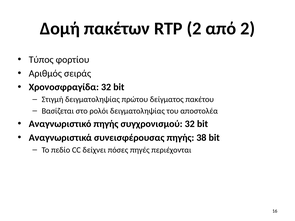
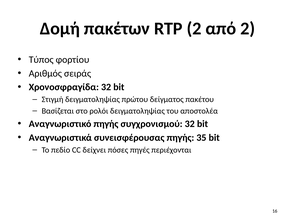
38: 38 -> 35 (201, 138)
